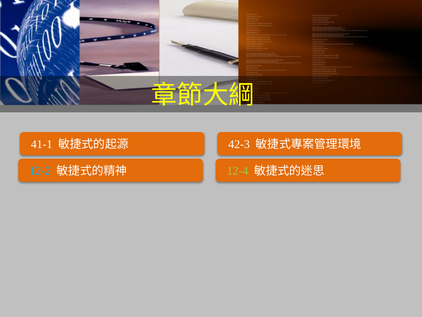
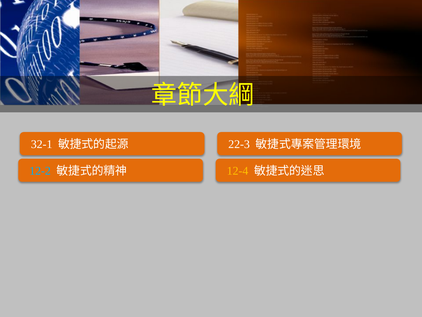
41-1: 41-1 -> 32-1 (42, 144)
42-3: 42-3 -> 22-3 (239, 144)
12-4 colour: light green -> yellow (238, 171)
